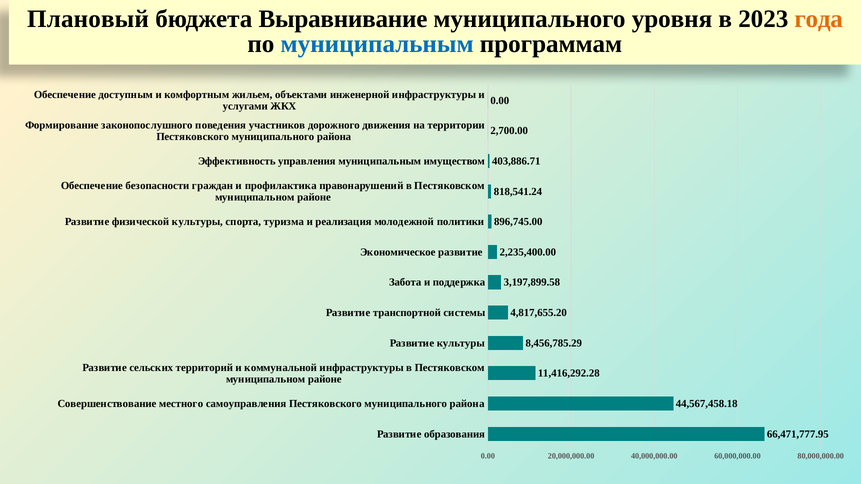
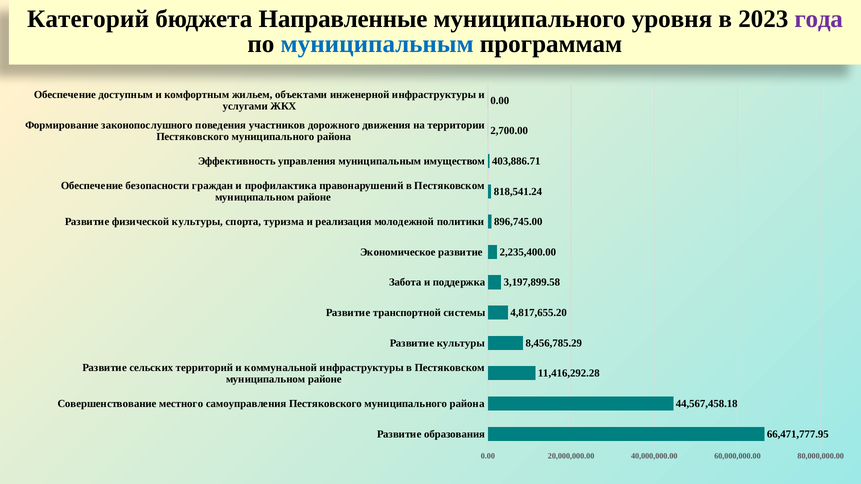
Плановый: Плановый -> Категорий (88, 19)
Выравнивание: Выравнивание -> Направленные (343, 19)
года colour: orange -> purple (819, 19)
